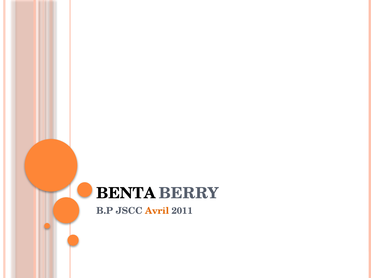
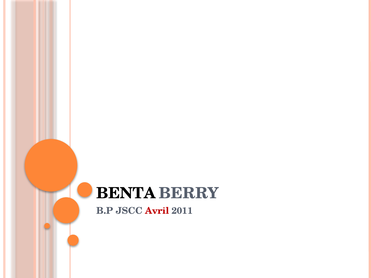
Avril colour: orange -> red (157, 211)
